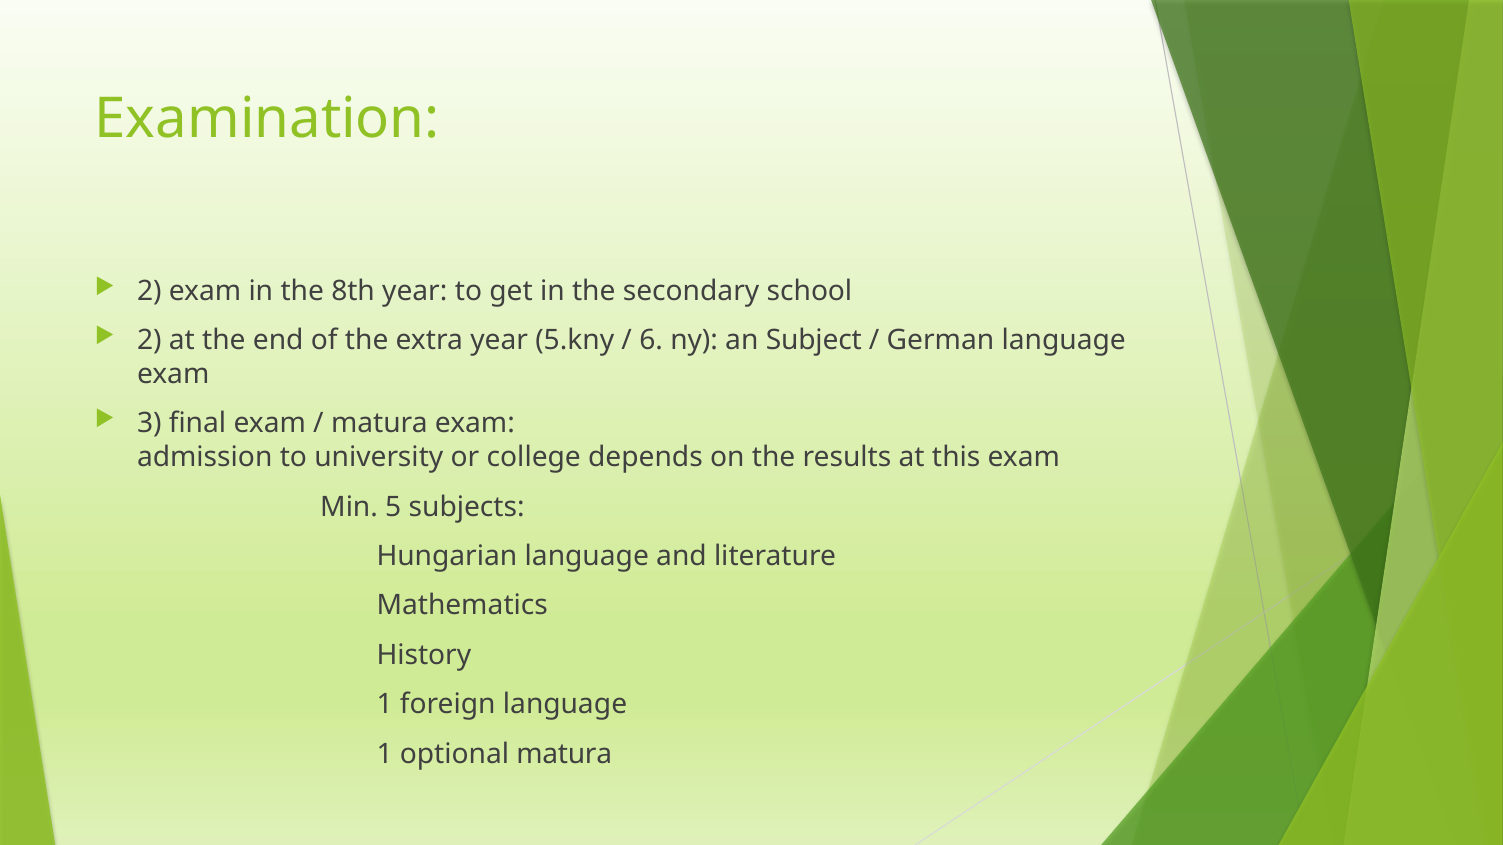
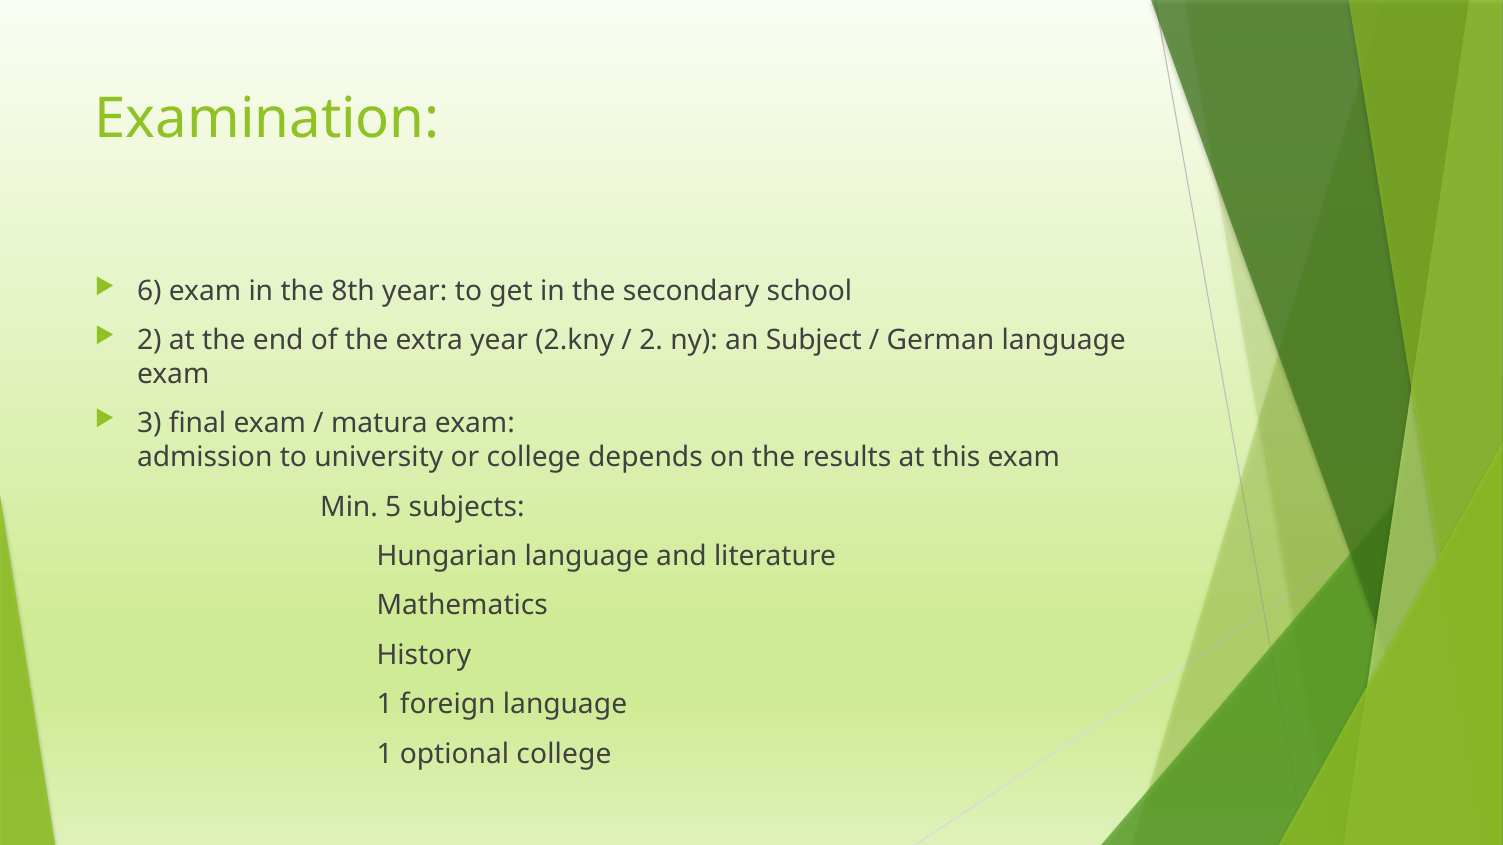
2: 2 -> 6 (149, 291)
5.kny: 5.kny -> 2.kny (575, 340)
6: 6 -> 2 (651, 340)
optional matura: matura -> college (564, 754)
